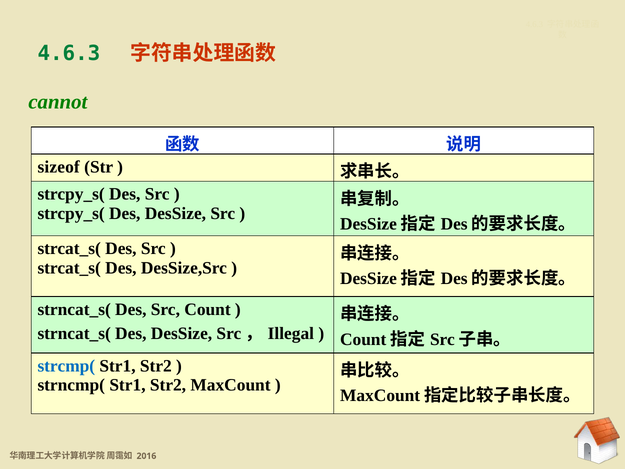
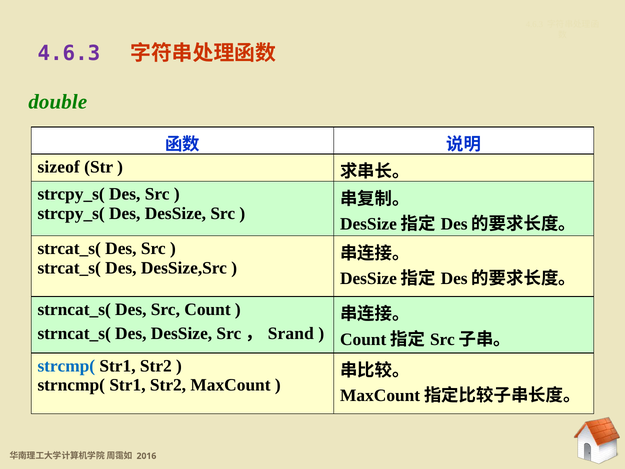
4.6.3 colour: green -> purple (69, 54)
cannot: cannot -> double (58, 102)
Illegal: Illegal -> Srand (291, 333)
